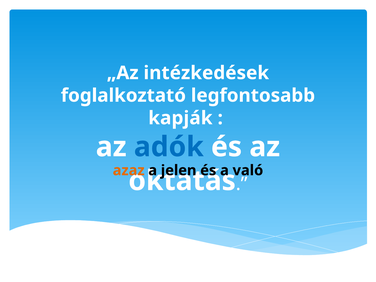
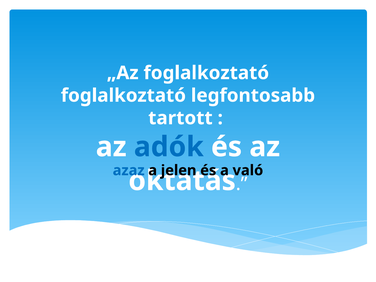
„Az intézkedések: intézkedések -> foglalkoztató (206, 73)
kapják: kapják -> tartott (180, 118)
azaz colour: orange -> blue (129, 170)
